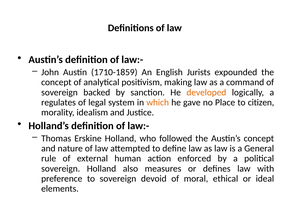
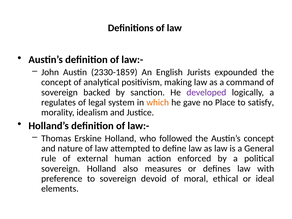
1710-1859: 1710-1859 -> 2330-1859 (114, 72)
developed colour: orange -> purple (206, 92)
citizen: citizen -> satisfy (261, 102)
